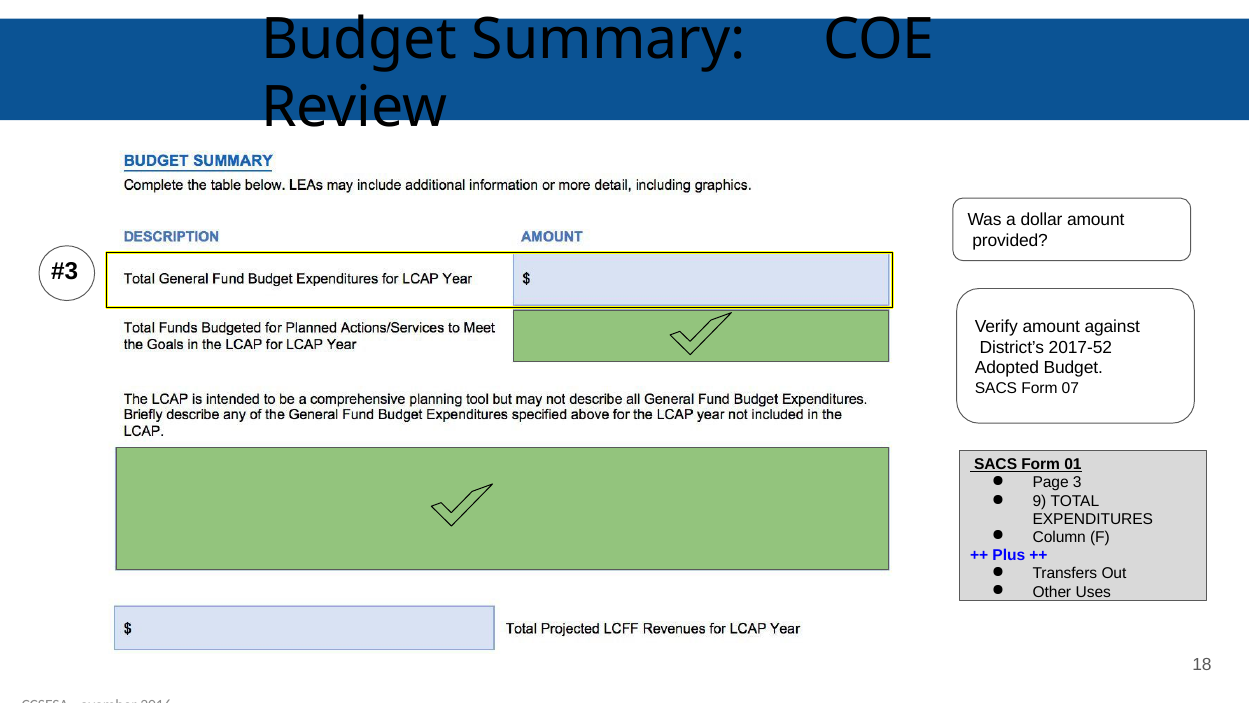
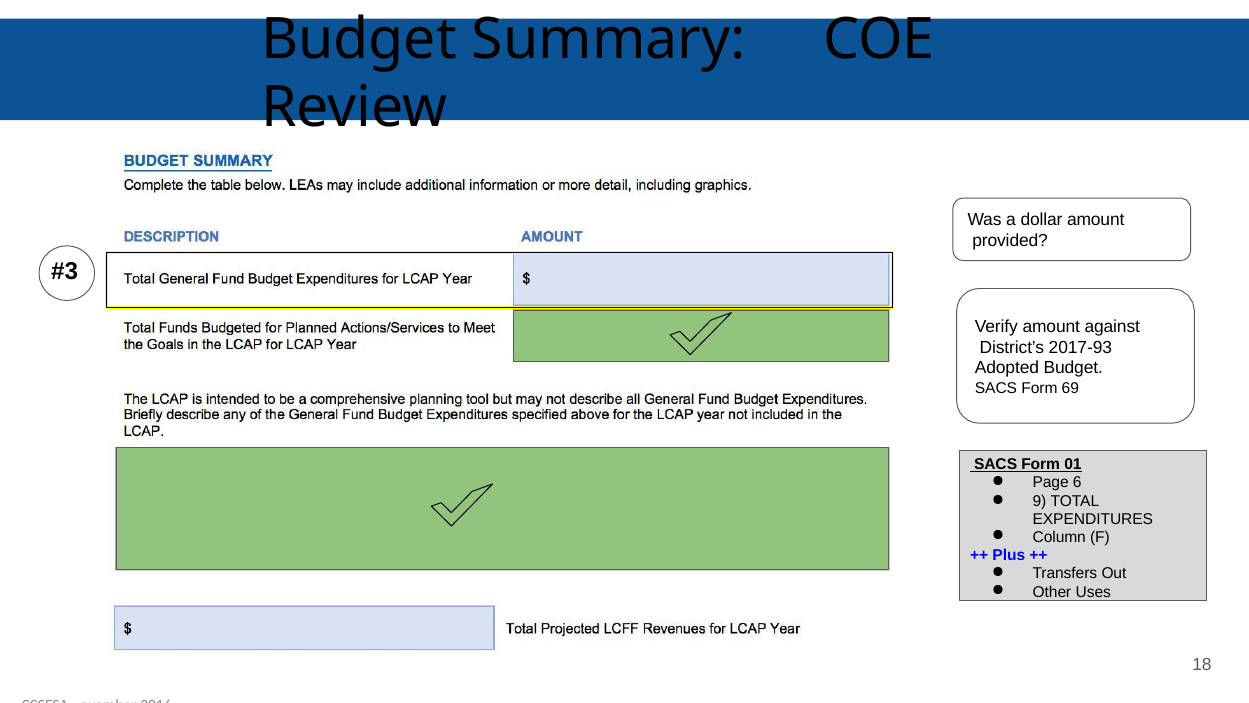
2017-52: 2017-52 -> 2017-93 (1080, 347)
07: 07 -> 69 (1070, 388)
3: 3 -> 6 (1077, 482)
